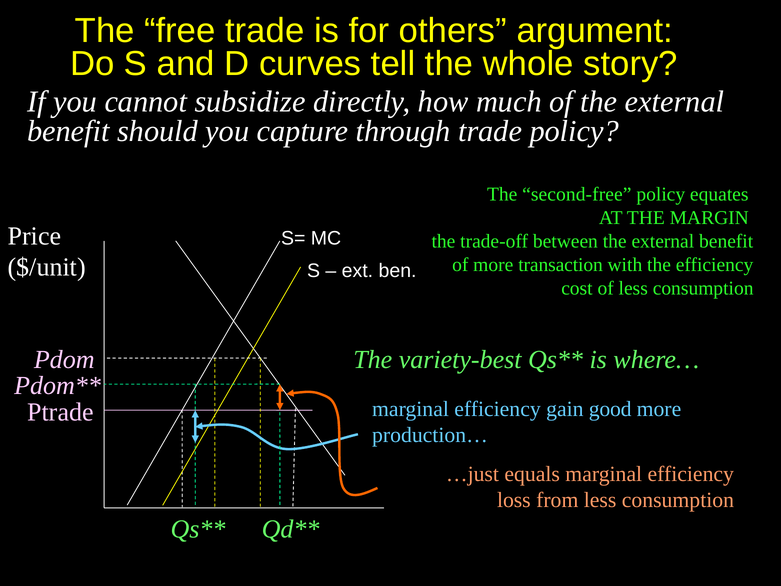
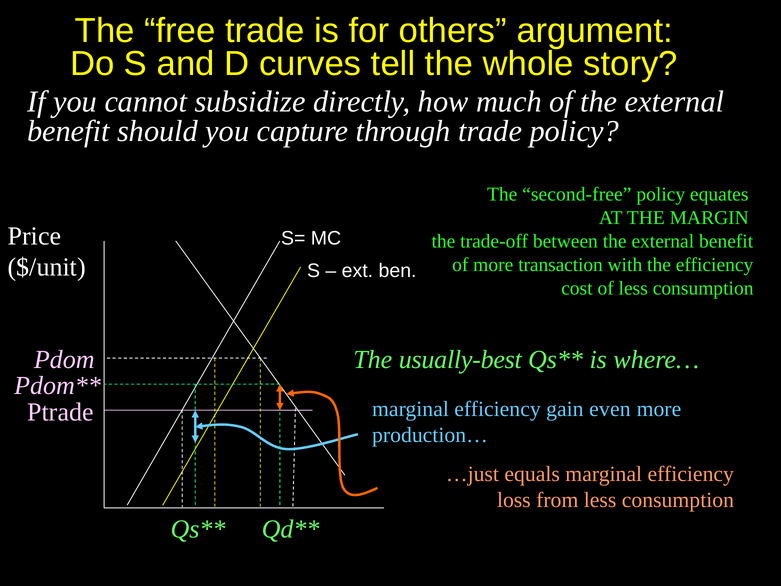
variety-best: variety-best -> usually-best (460, 360)
good: good -> even (610, 409)
